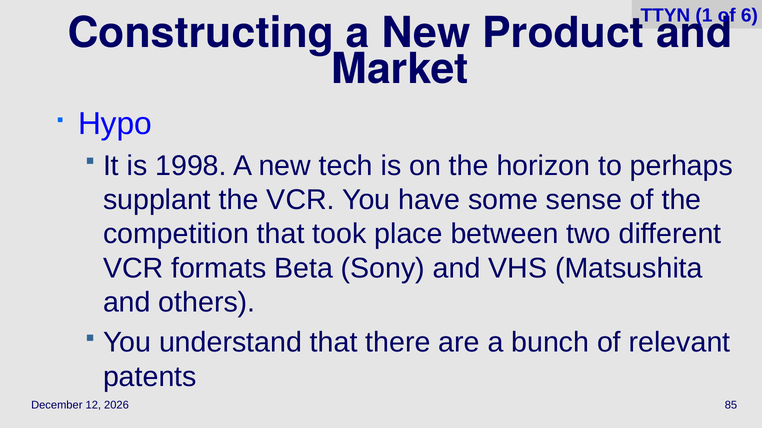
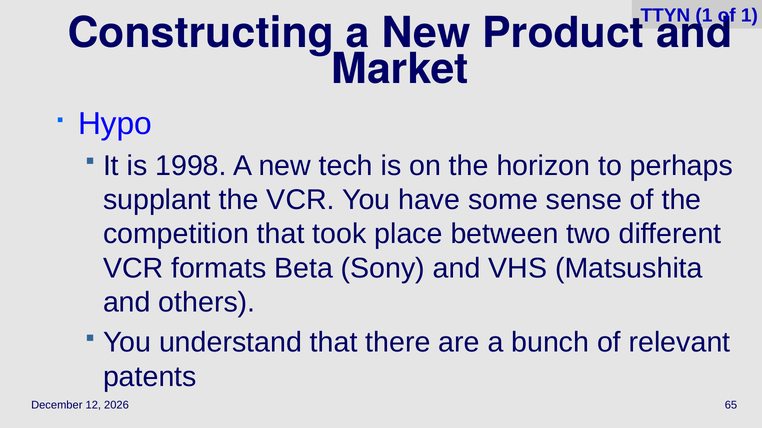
of 6: 6 -> 1 (749, 16)
85: 85 -> 65 (731, 406)
